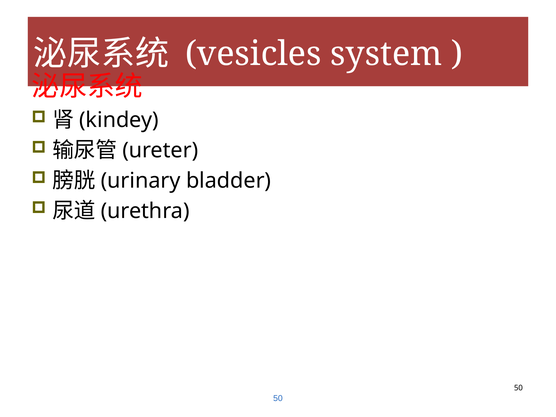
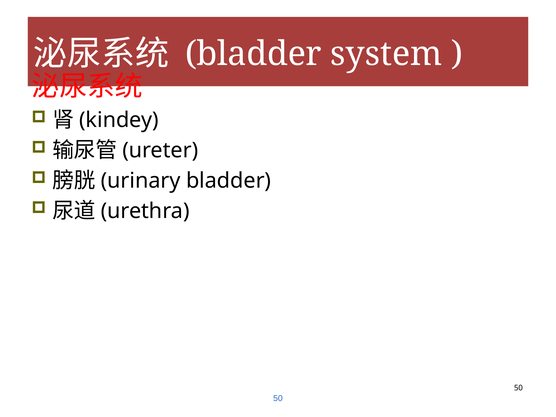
vesicles: vesicles -> bladder (253, 54)
